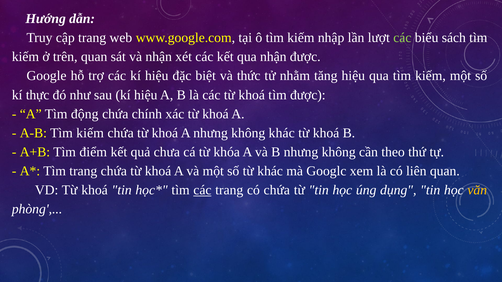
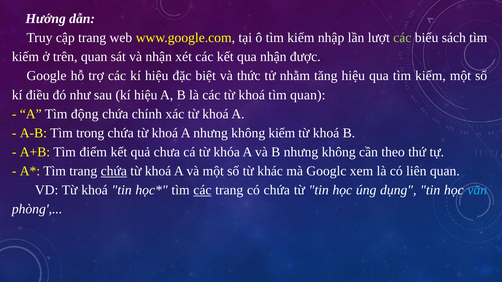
thực: thực -> điều (38, 95)
tìm được: được -> quan (308, 95)
A-B Tìm kiếm: kiếm -> trong (90, 133)
không khác: khác -> kiếm (282, 133)
chứa underline: none -> present (114, 171)
văn colour: yellow -> light blue (477, 190)
